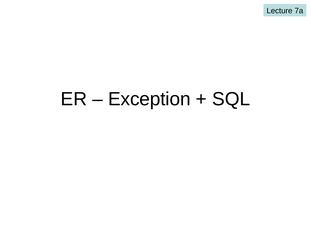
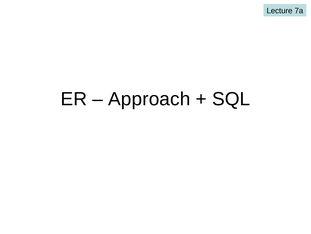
Exception: Exception -> Approach (149, 99)
